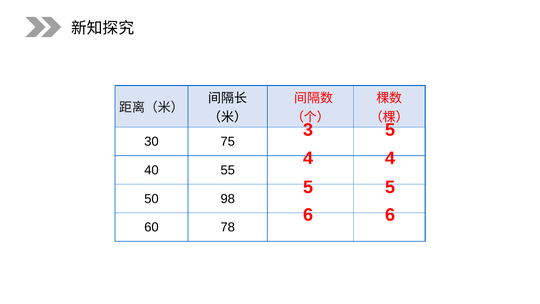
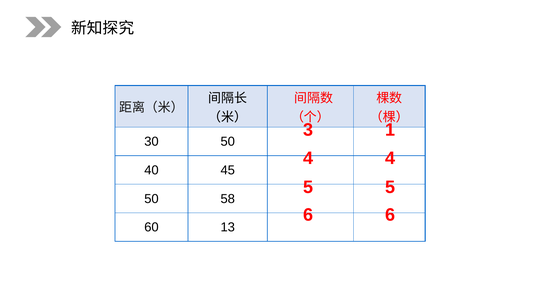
3 5: 5 -> 1 (390, 130)
30 75: 75 -> 50 (228, 141)
55: 55 -> 45 (228, 170)
98: 98 -> 58 (228, 199)
78: 78 -> 13 (228, 227)
